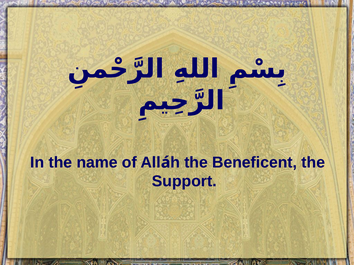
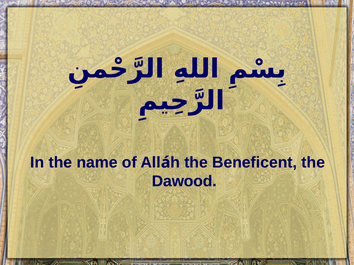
Support: Support -> Dawood (184, 182)
